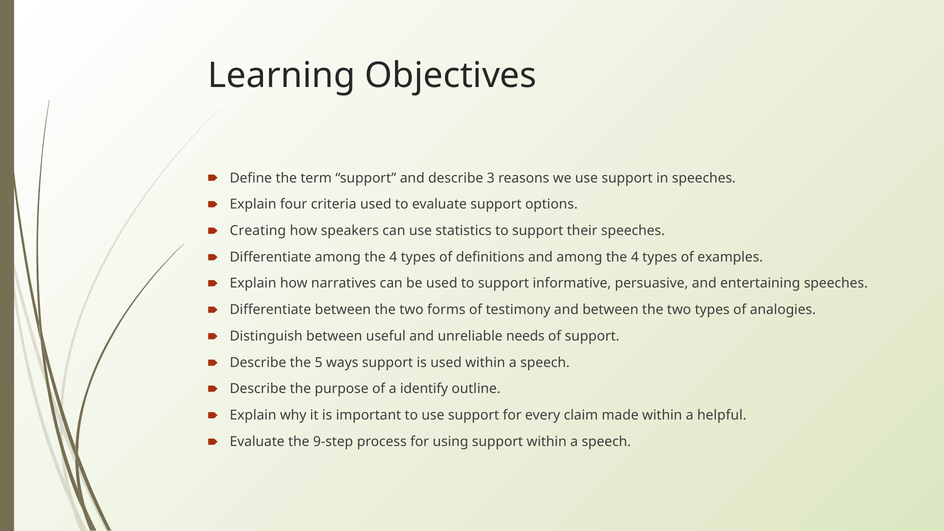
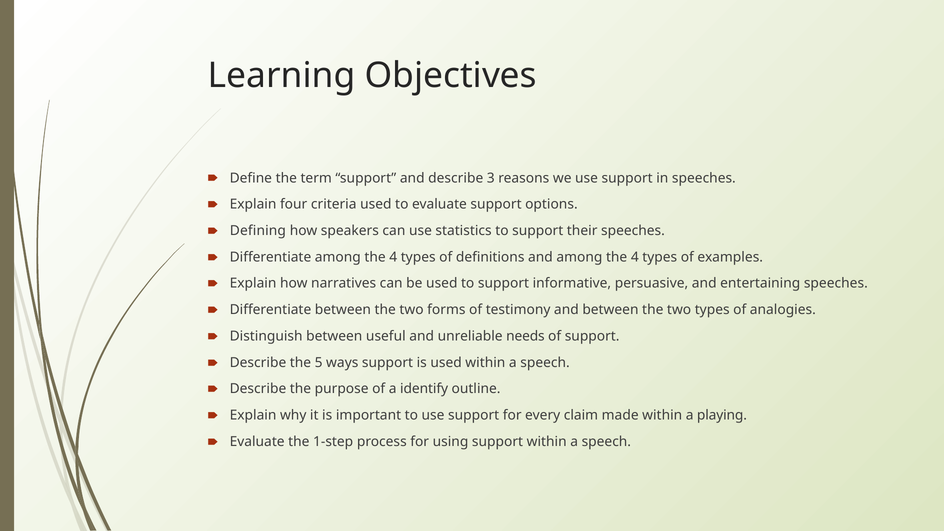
Creating: Creating -> Defining (258, 231)
helpful: helpful -> playing (722, 415)
9-step: 9-step -> 1-step (333, 442)
